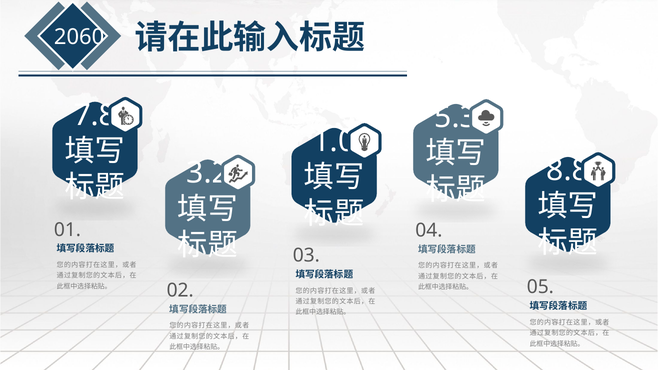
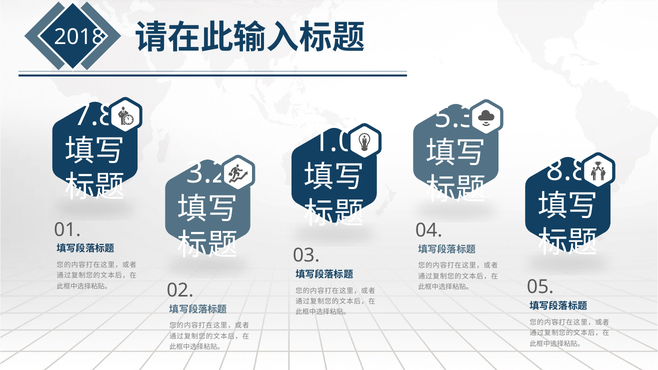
2060: 2060 -> 2018 (79, 37)
